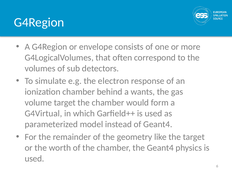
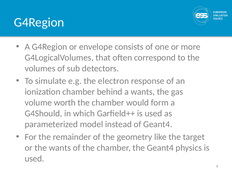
volume target: target -> worth (65, 103)
G4Virtual: G4Virtual -> G4Should (43, 114)
the worth: worth -> wants (60, 148)
